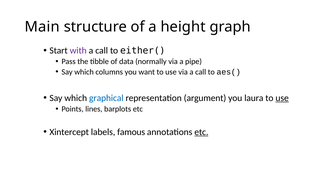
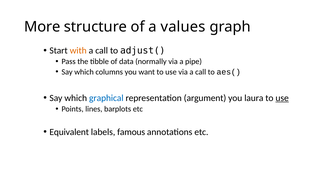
Main: Main -> More (42, 27)
height: height -> values (183, 27)
with colour: purple -> orange (78, 51)
either(: either( -> adjust( (143, 51)
Xintercept: Xintercept -> Equivalent (69, 132)
etc underline: present -> none (201, 132)
